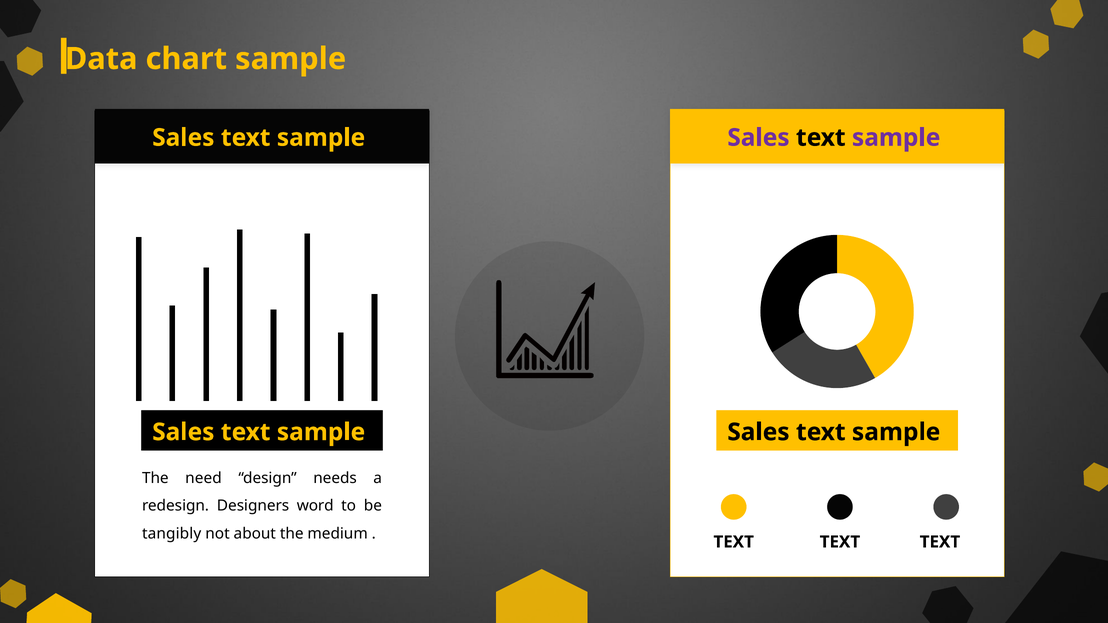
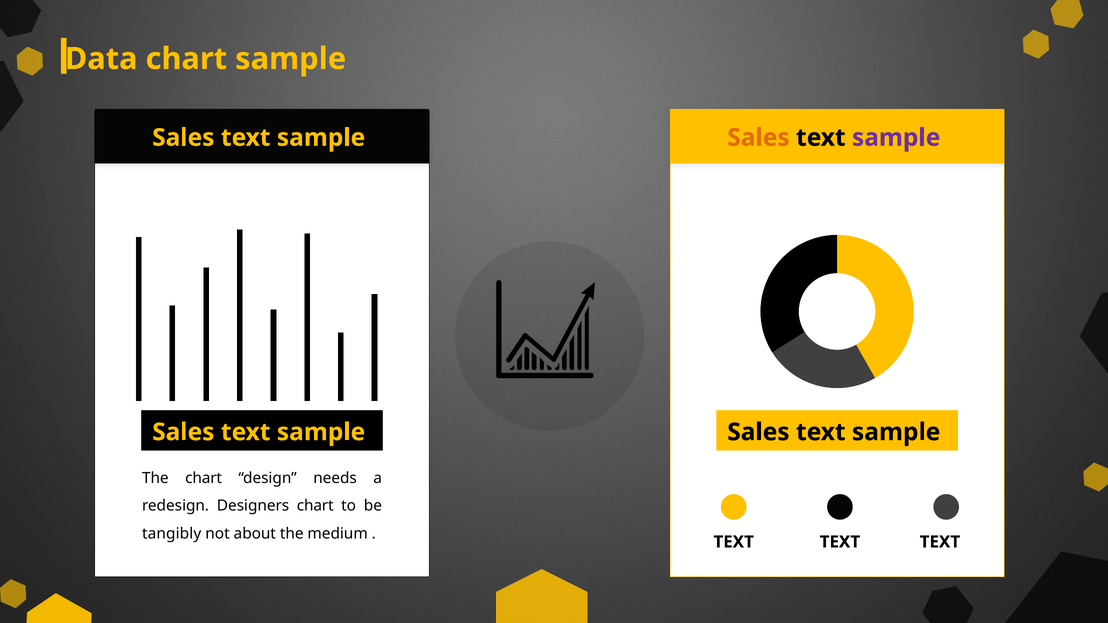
Sales colour: purple -> orange (758, 138)
need: need -> chart (204, 478)
Designers word: word -> chart (315, 506)
